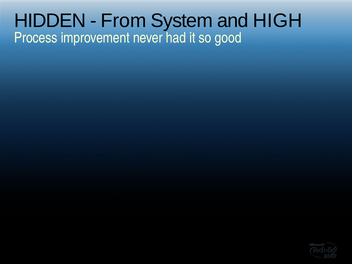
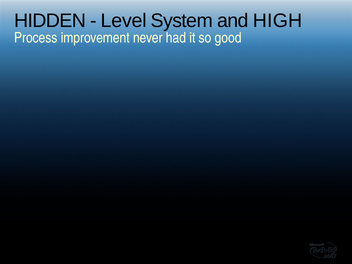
From: From -> Level (124, 21)
